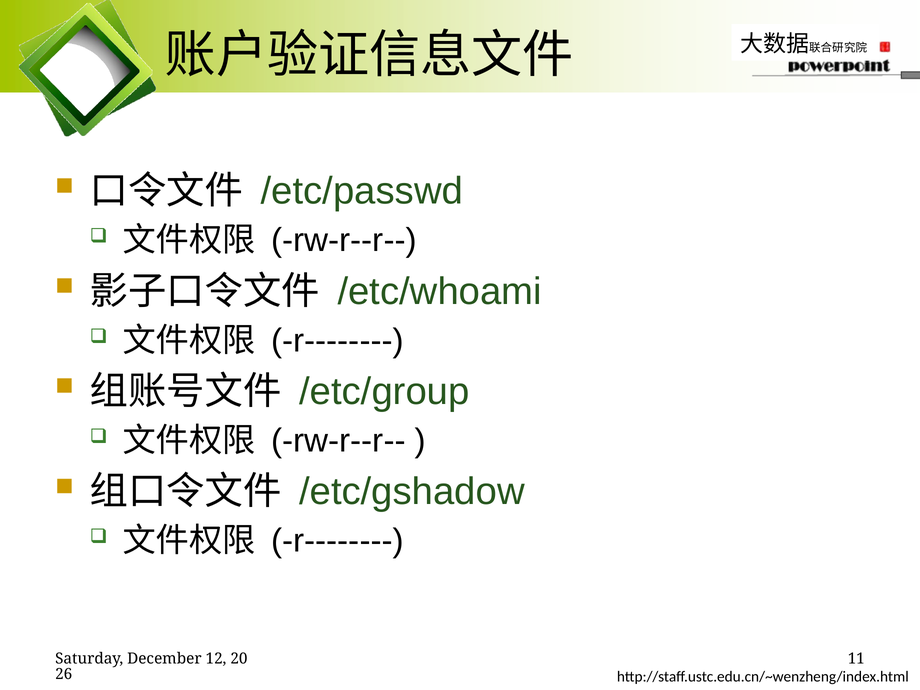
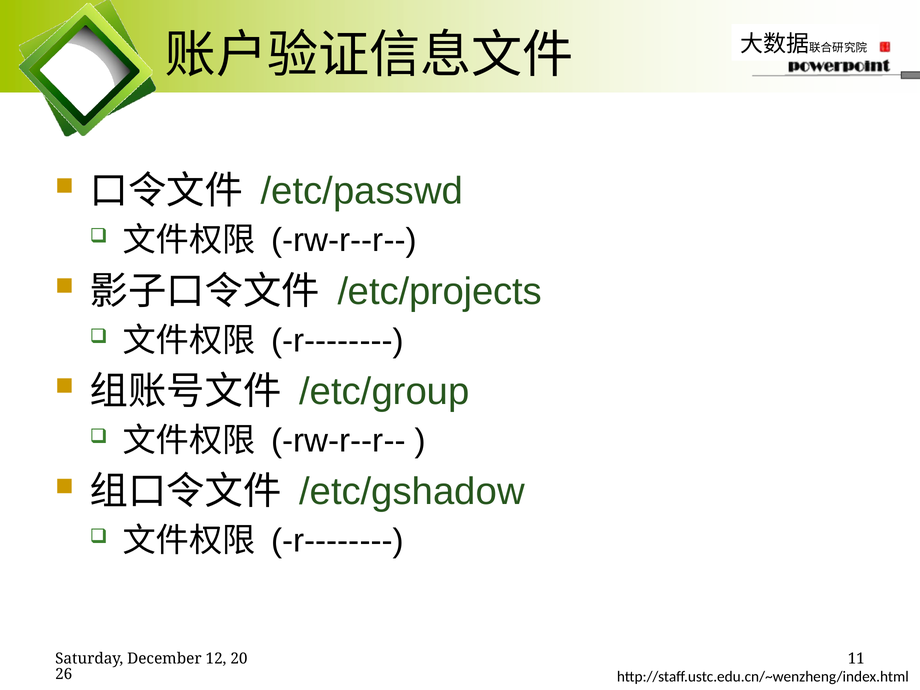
/etc/whoami: /etc/whoami -> /etc/projects (440, 291)
